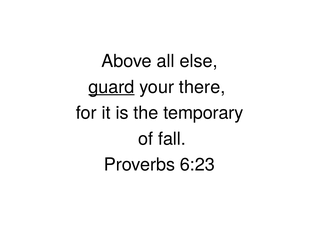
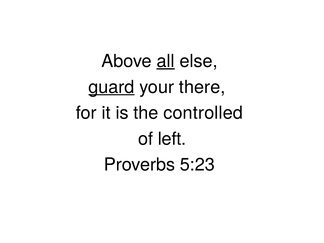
all underline: none -> present (166, 61)
temporary: temporary -> controlled (203, 113)
fall: fall -> left (172, 139)
6:23: 6:23 -> 5:23 (197, 165)
